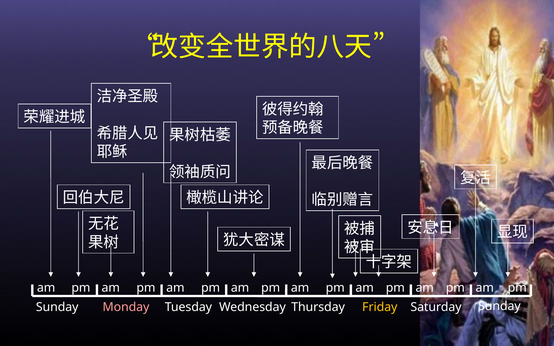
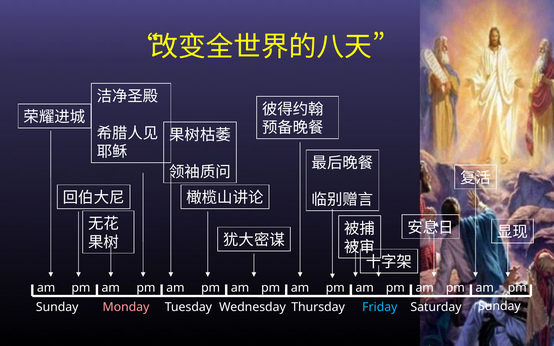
Friday colour: yellow -> light blue (380, 307)
